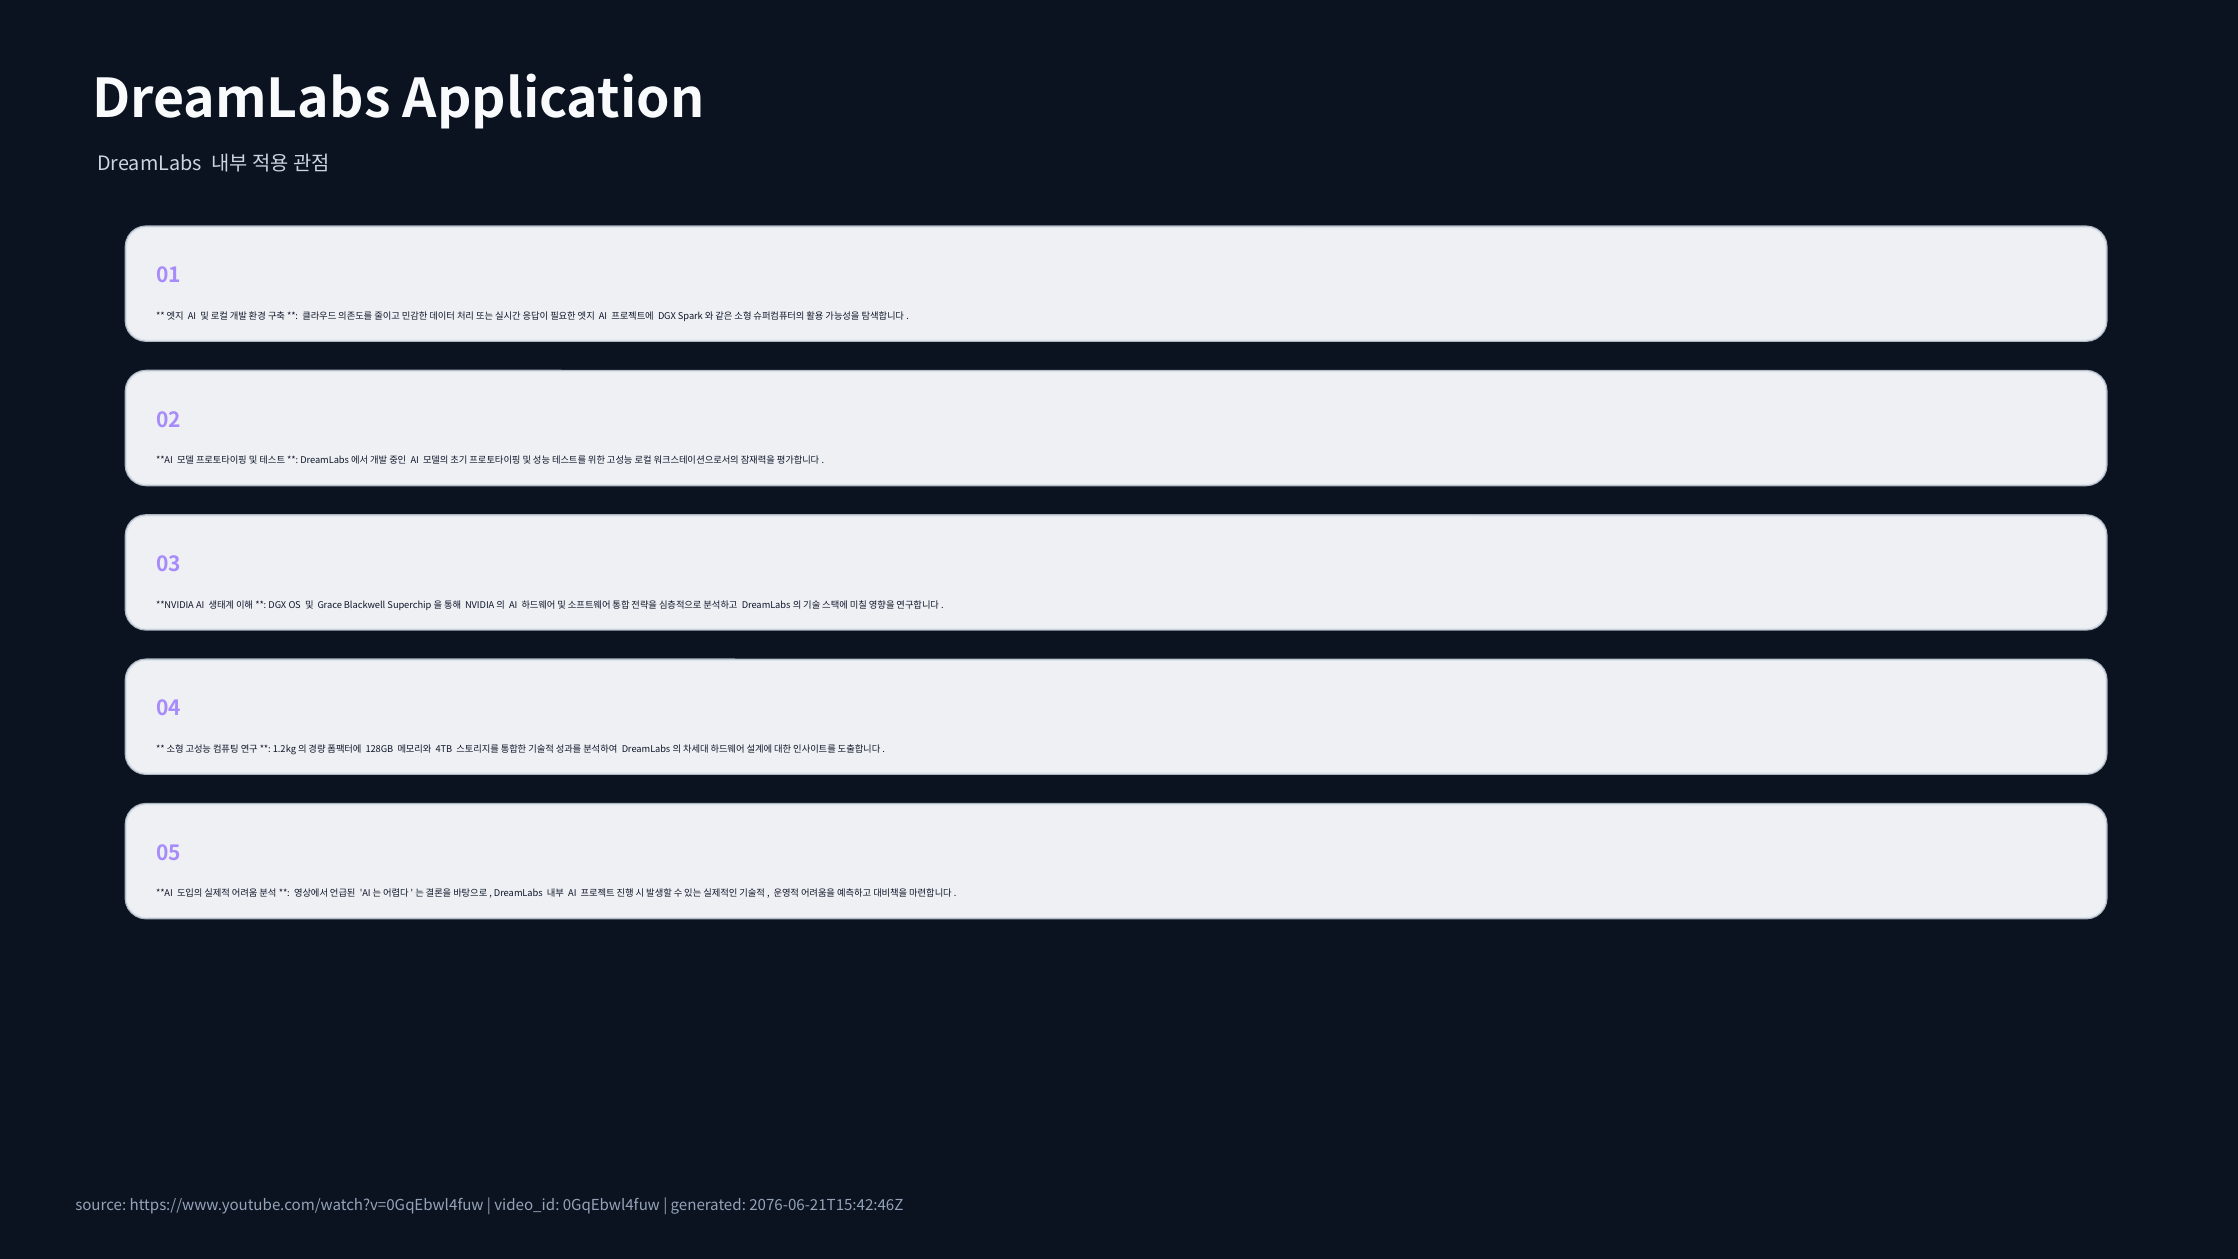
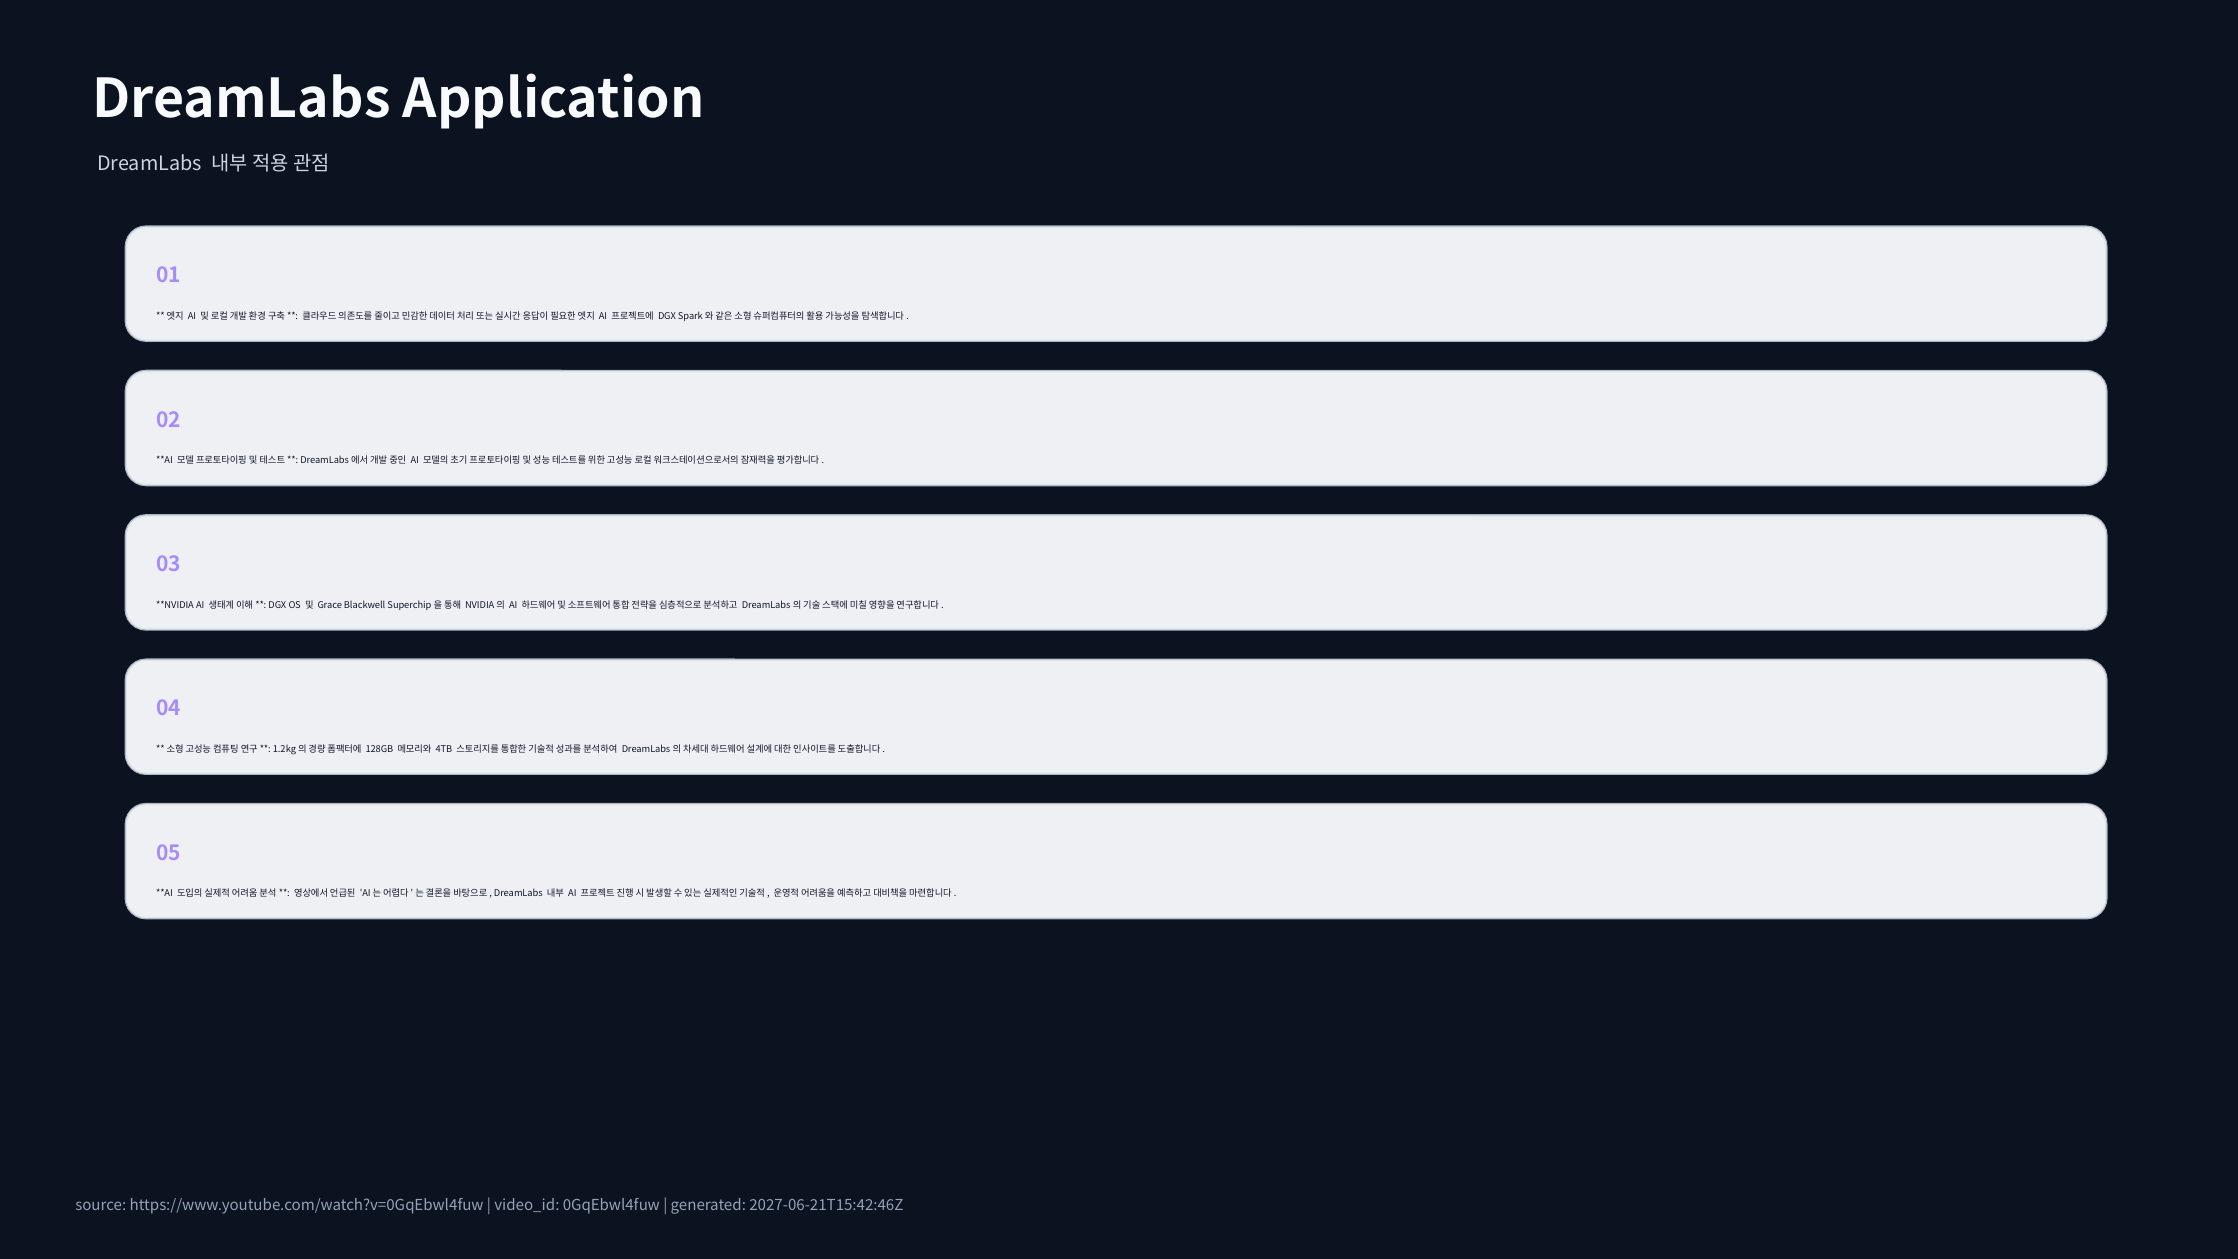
2076-06-21T15:42:46Z: 2076-06-21T15:42:46Z -> 2027-06-21T15:42:46Z (826, 1205)
